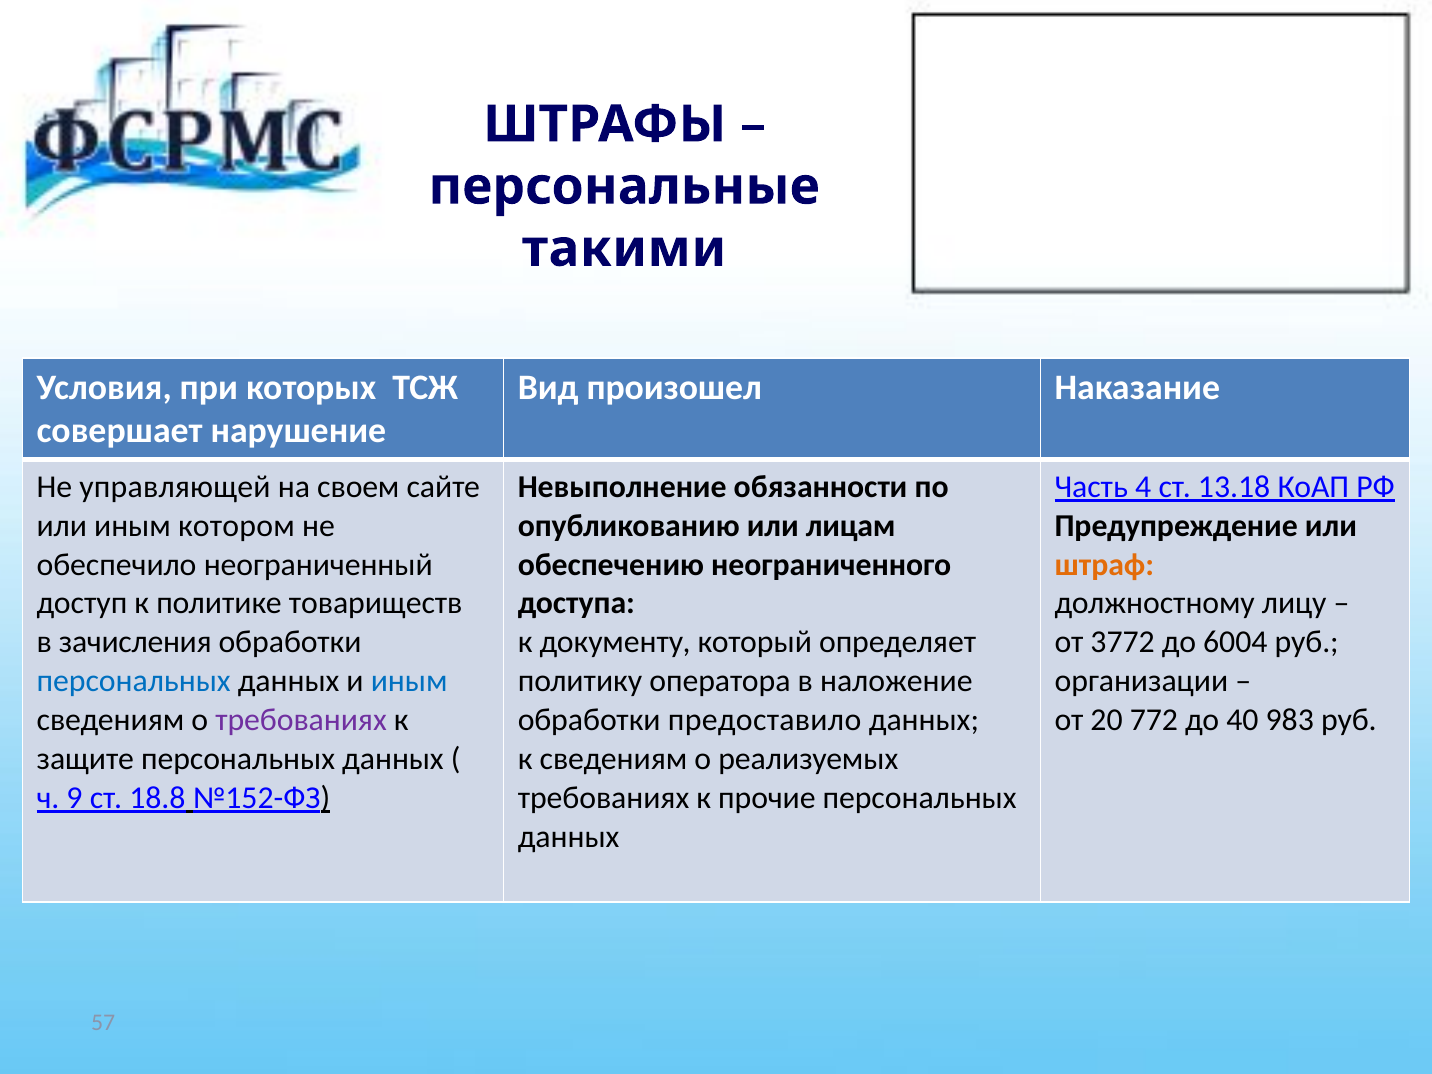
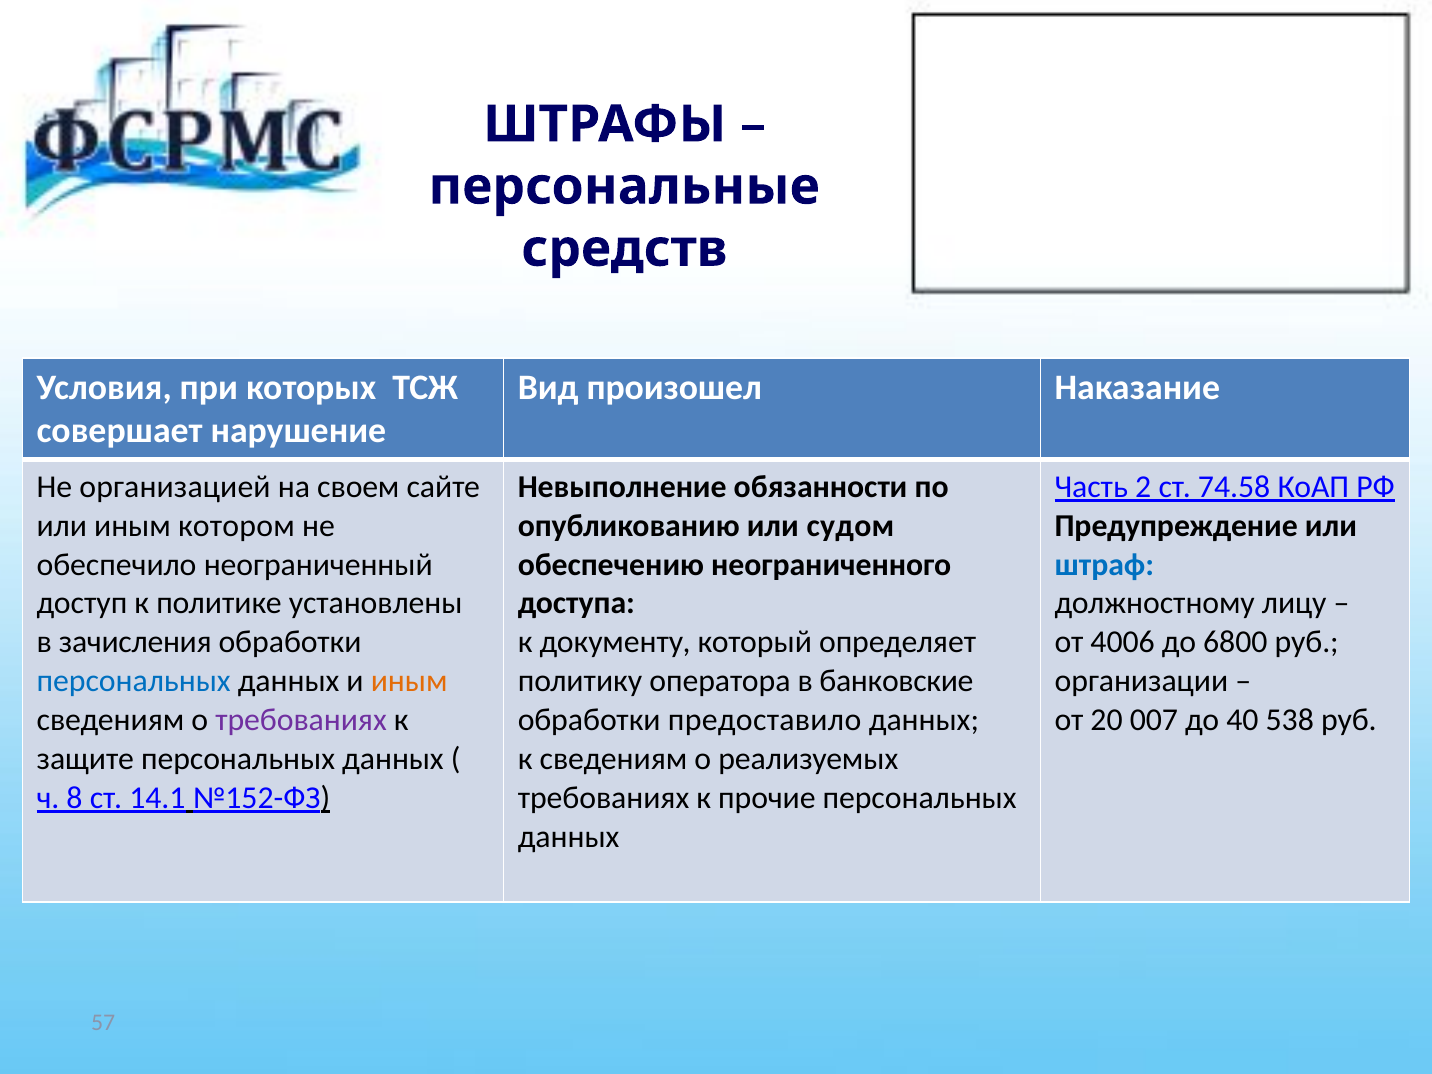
такими: такими -> средств (624, 249)
управляющей: управляющей -> организацией (175, 487)
4: 4 -> 2 (1143, 487)
13.18: 13.18 -> 74.58 (1234, 487)
лицам: лицам -> судом (850, 526)
штраф colour: orange -> blue (1104, 565)
товариществ: товариществ -> установлены (376, 603)
3772: 3772 -> 4006 (1123, 642)
6004: 6004 -> 6800 (1235, 642)
иным colour: blue -> orange (409, 681)
наложение: наложение -> банковские (896, 681)
772: 772 -> 007 (1154, 720)
983: 983 -> 538 (1290, 720)
9: 9 -> 8 (75, 798)
18.8: 18.8 -> 14.1 (157, 798)
